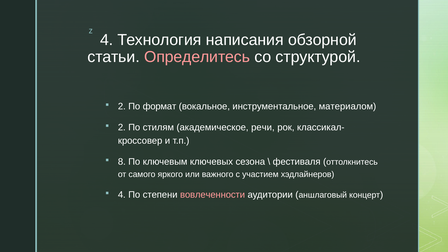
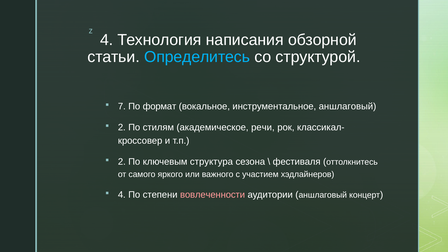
Определитесь colour: pink -> light blue (197, 57)
2: 2 -> 7 (122, 106)
инструментальное материалом: материалом -> аншлаговый (347, 106)
8: 8 -> 2 (122, 162)
ключевых: ключевых -> структура (211, 162)
